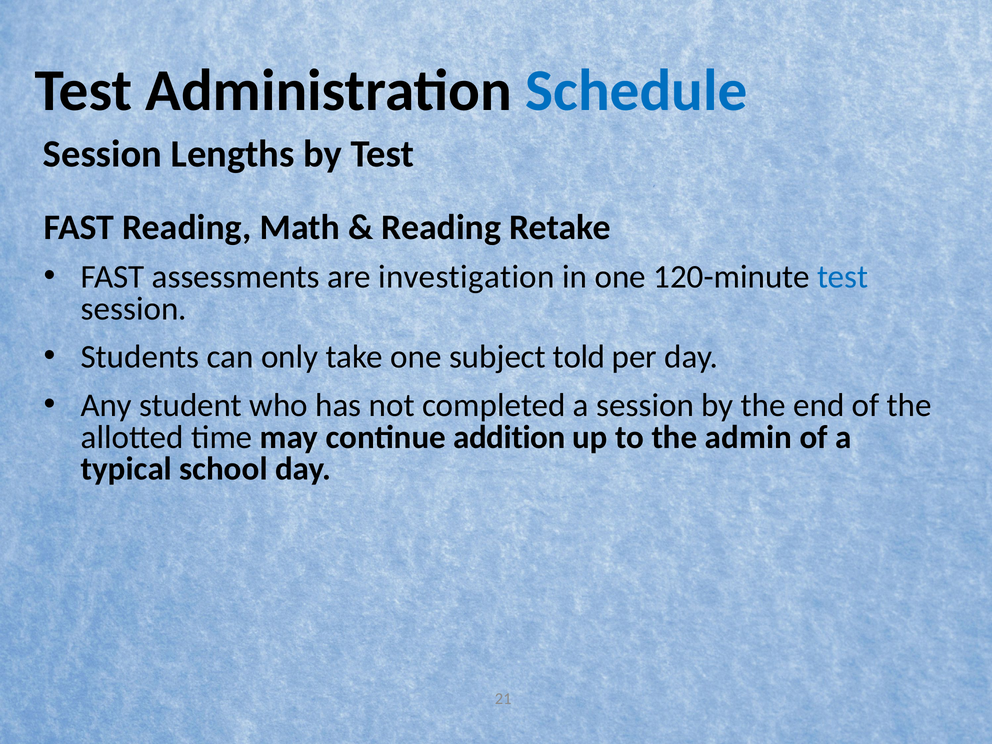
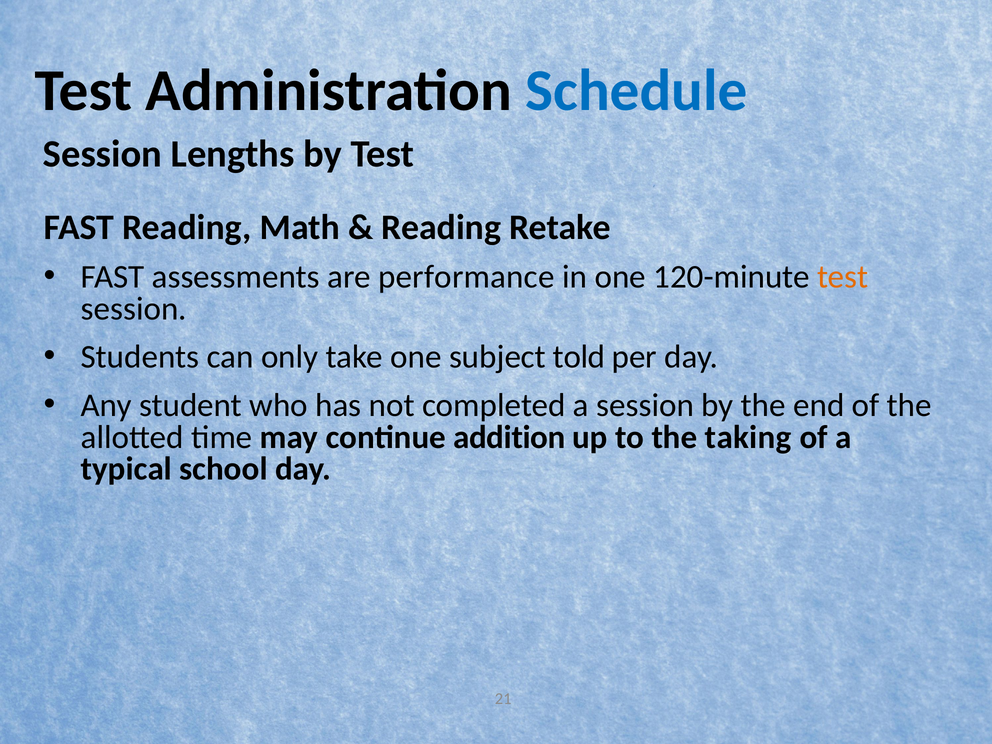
investigation: investigation -> performance (466, 277)
test colour: blue -> orange (843, 277)
admin: admin -> taking (748, 437)
